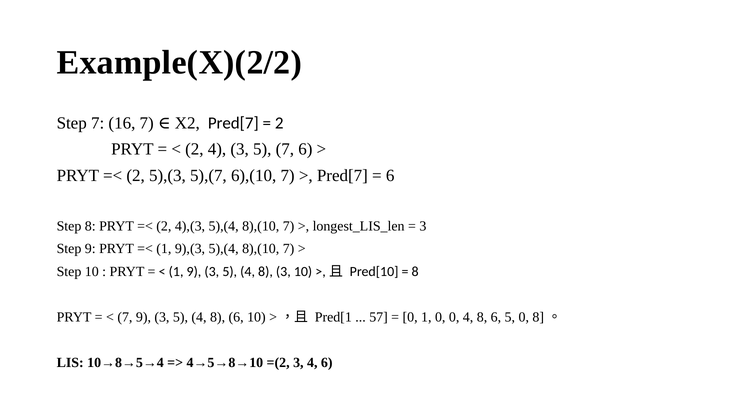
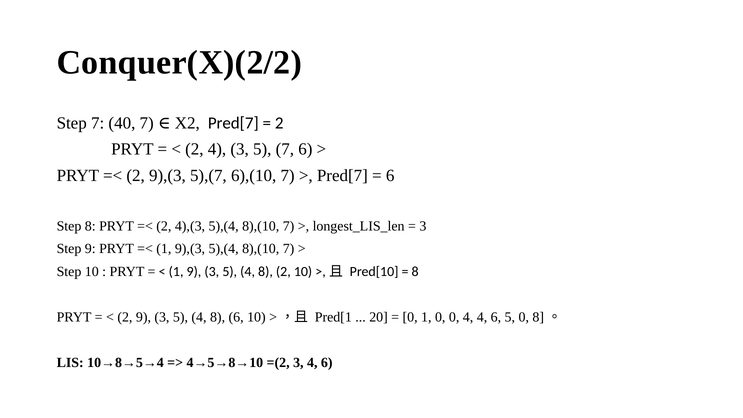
Example(X)(2/2: Example(X)(2/2 -> Conquer(X)(2/2 (179, 62)
16: 16 -> 40 (122, 123)
2 5),(3: 5),(3 -> 9),(3 (167, 175)
8 3: 3 -> 2 (283, 272)
7: 7 -> 2 (125, 317)
57: 57 -> 20 (379, 317)
0 4 8: 8 -> 4 (482, 317)
